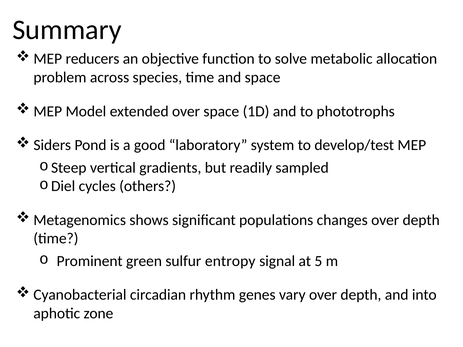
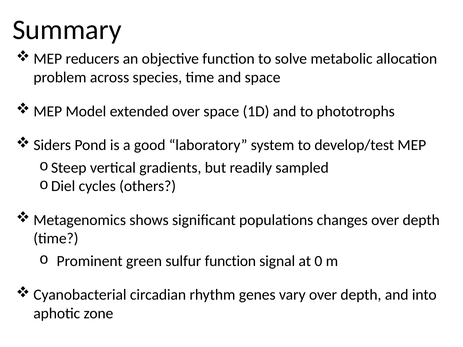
sulfur entropy: entropy -> function (230, 261)
5: 5 -> 0 (318, 261)
